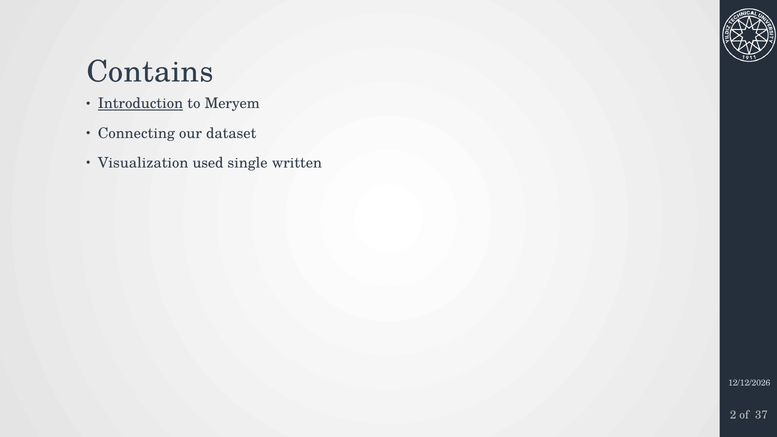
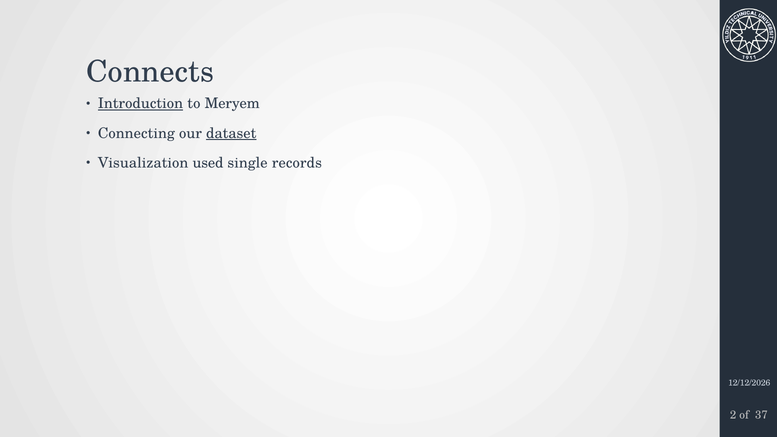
Contains: Contains -> Connects (150, 72)
dataset underline: none -> present (231, 133)
written: written -> records (297, 163)
